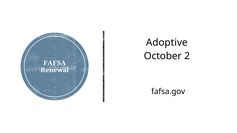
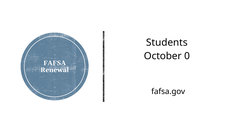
Adoptive: Adoptive -> Students (167, 43)
2: 2 -> 0 (187, 56)
